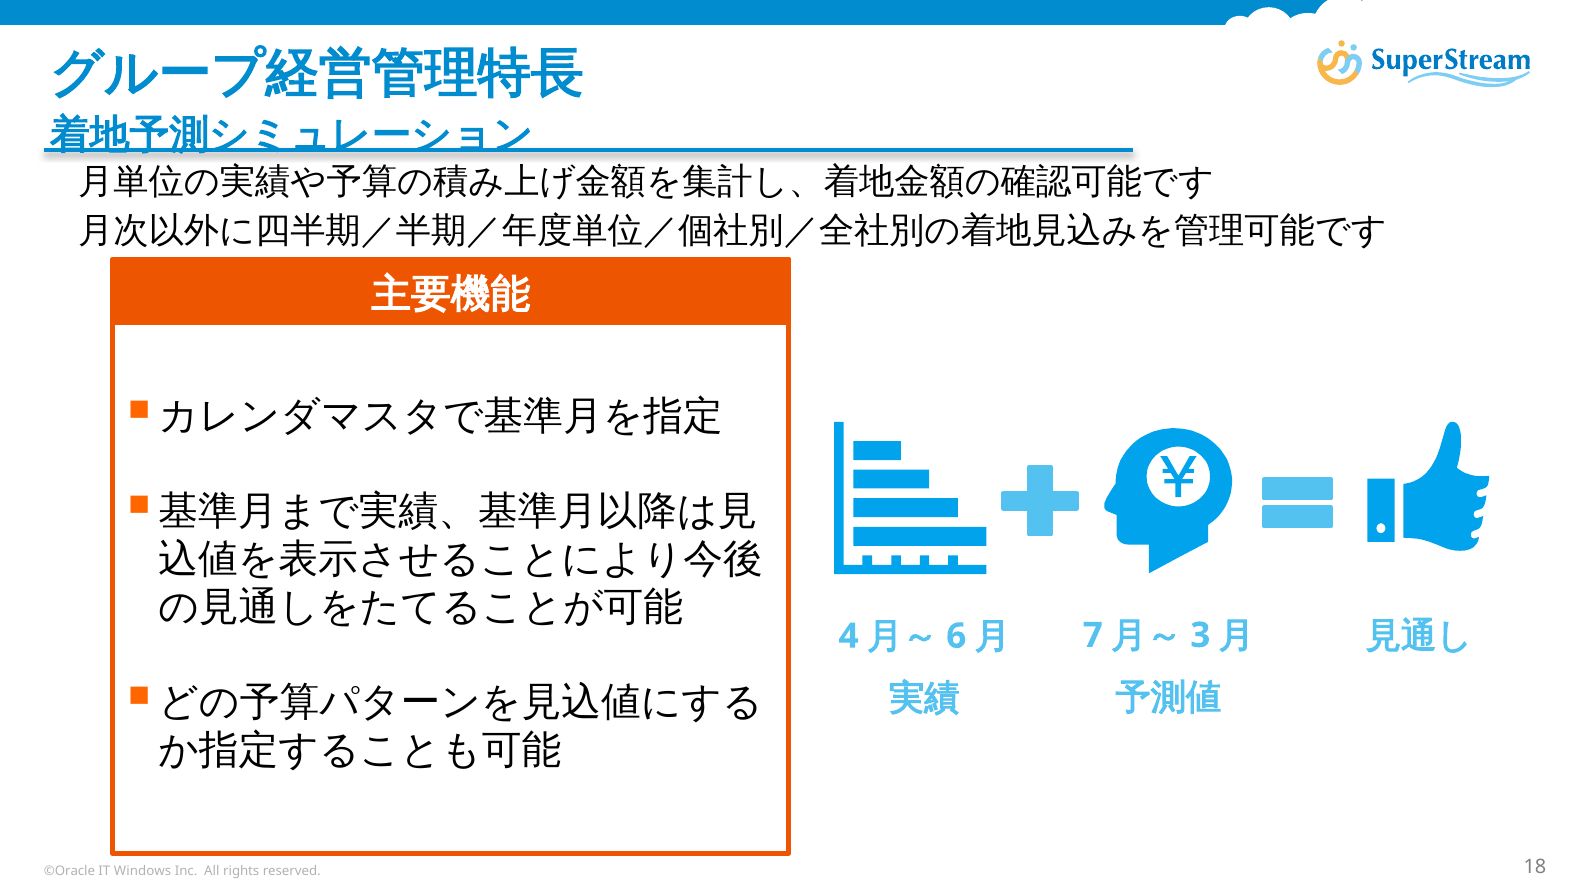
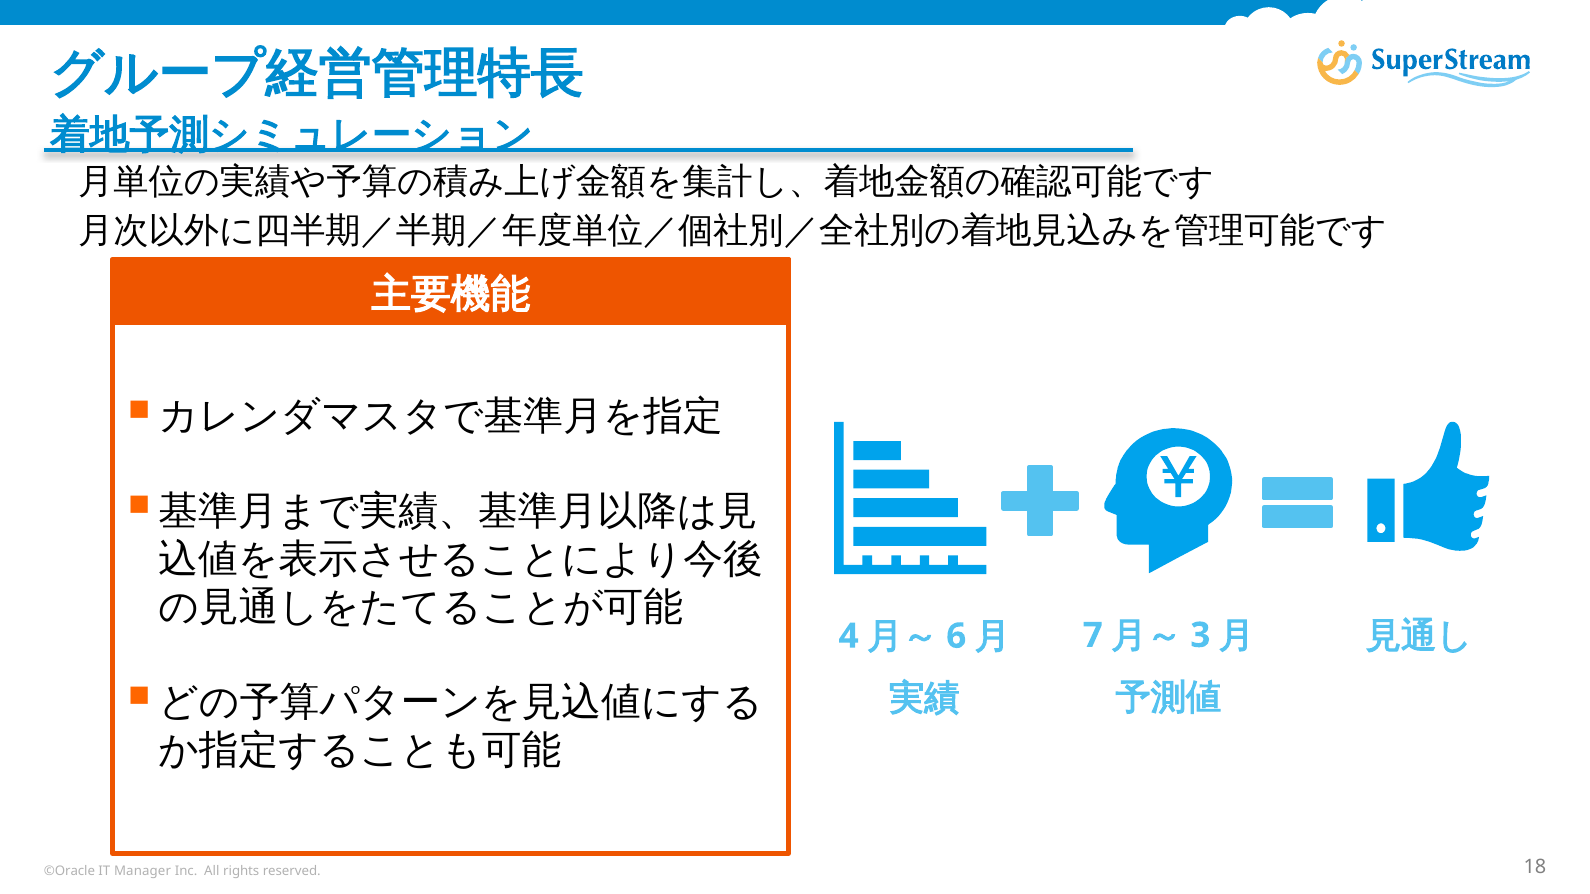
Windows: Windows -> Manager (143, 872)
